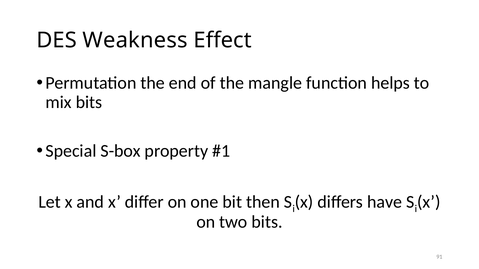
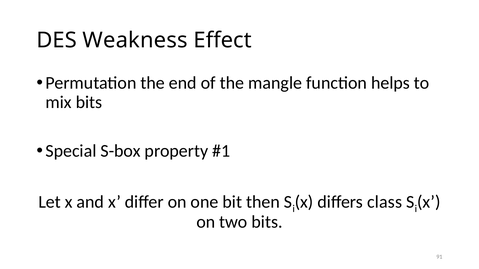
have: have -> class (385, 202)
